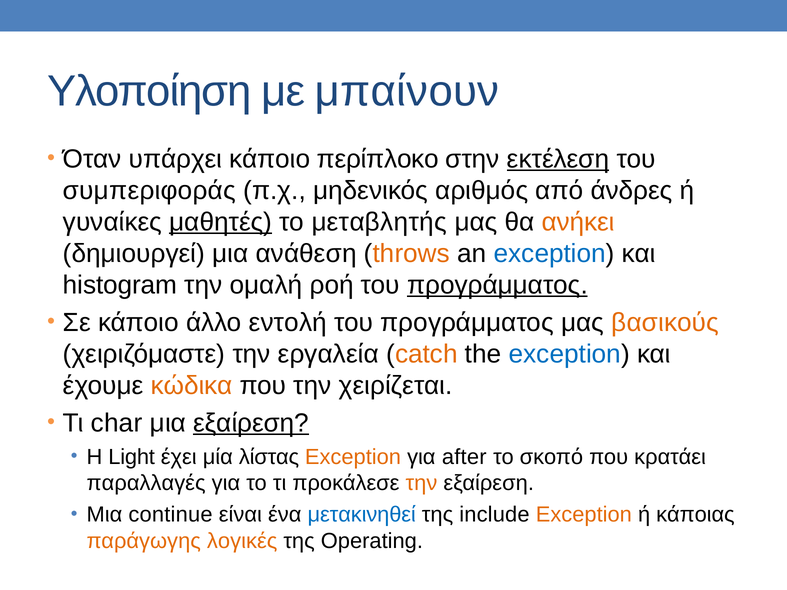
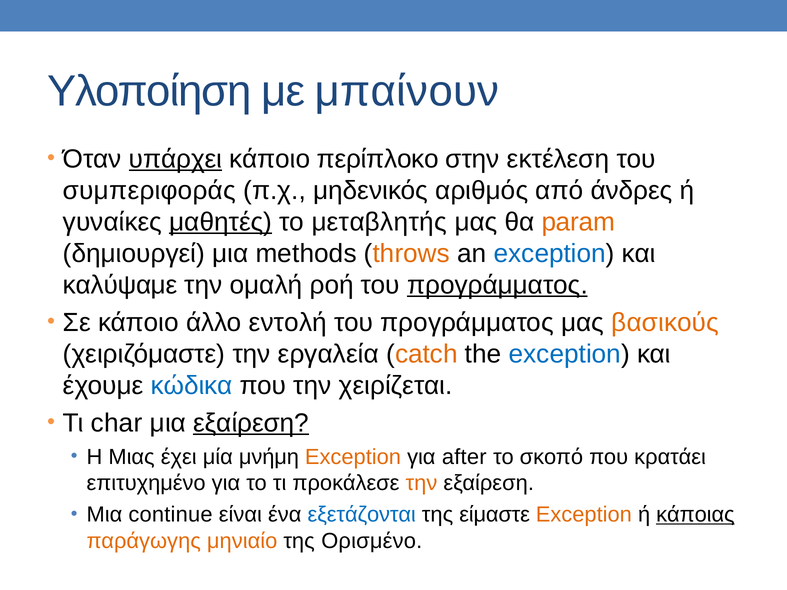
υπάρχει underline: none -> present (176, 159)
εκτέλεση underline: present -> none (558, 159)
ανήκει: ανήκει -> param (578, 222)
ανάθεση: ανάθεση -> methods (306, 254)
histogram: histogram -> καλύψαμε (120, 285)
κώδικα colour: orange -> blue (192, 386)
Light: Light -> Μιας (132, 457)
λίστας: λίστας -> μνήμη (269, 457)
παραλλαγές: παραλλαγές -> επιτυχημένο (146, 483)
μετακινηθεί: μετακινηθεί -> εξετάζονται (362, 515)
include: include -> είμαστε (495, 515)
κάποιας underline: none -> present (695, 515)
λογικές: λογικές -> μηνιαίο (242, 541)
Operating: Operating -> Ορισμένο (372, 541)
